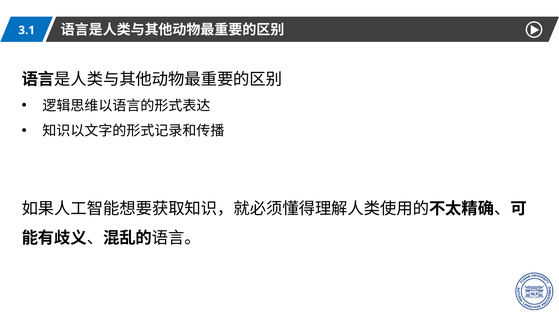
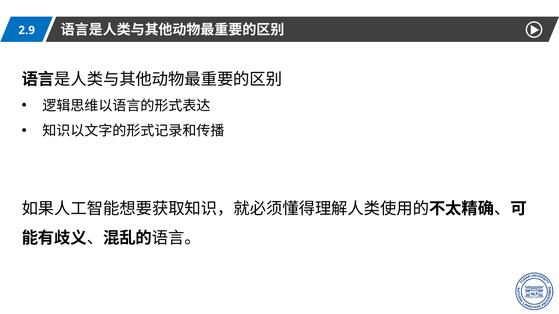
3.1: 3.1 -> 2.9 (27, 30)
